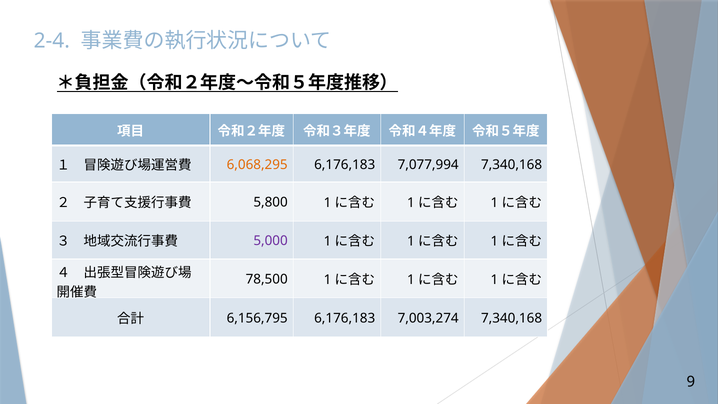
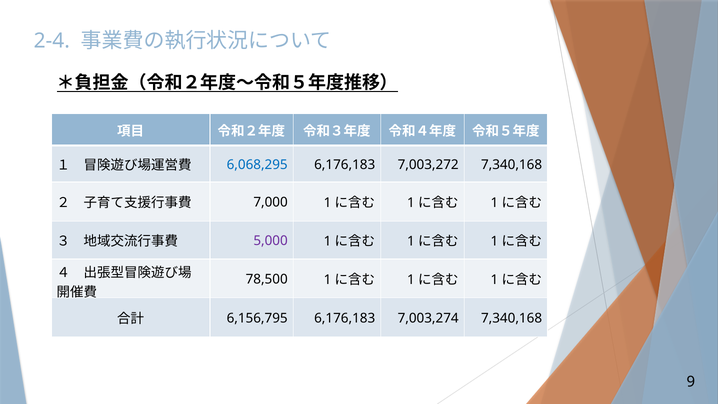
6,068,295 colour: orange -> blue (257, 165)
7,077,994: 7,077,994 -> 7,003,272 (428, 165)
5,800: 5,800 -> 7,000 (271, 202)
